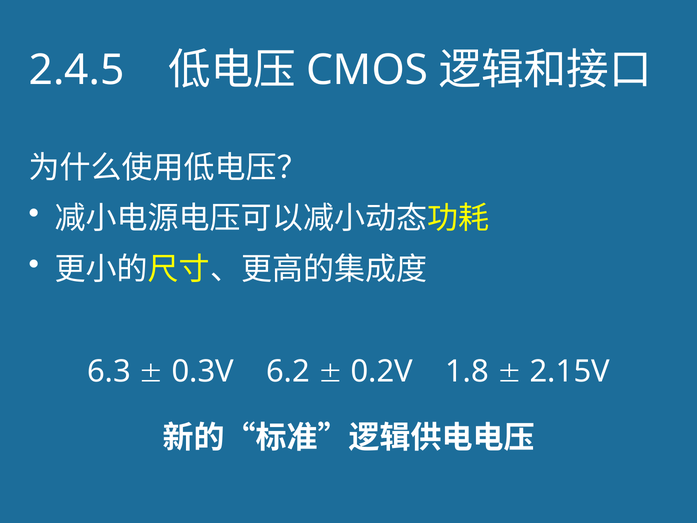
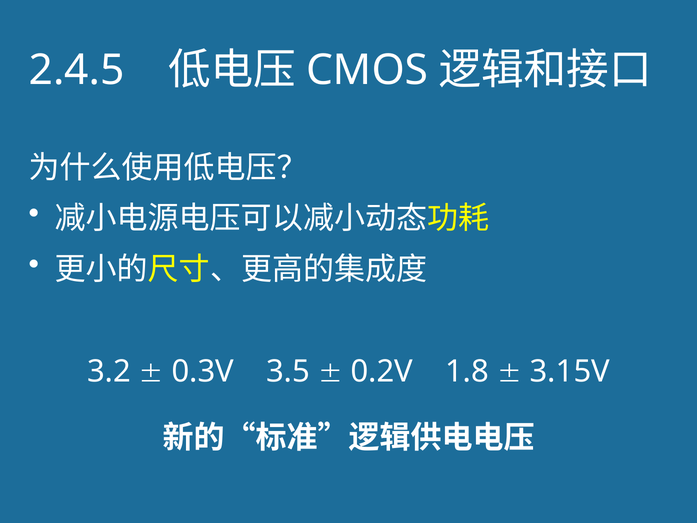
6.3: 6.3 -> 3.2 (109, 371)
6.2: 6.2 -> 3.5 (288, 371)
2.15V: 2.15V -> 3.15V (570, 371)
